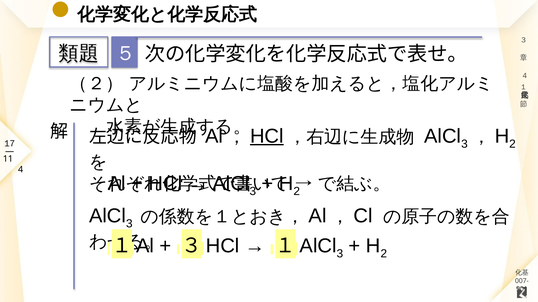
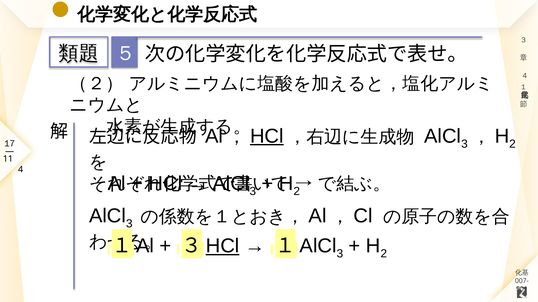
HCl underline: none -> present (223, 246)
